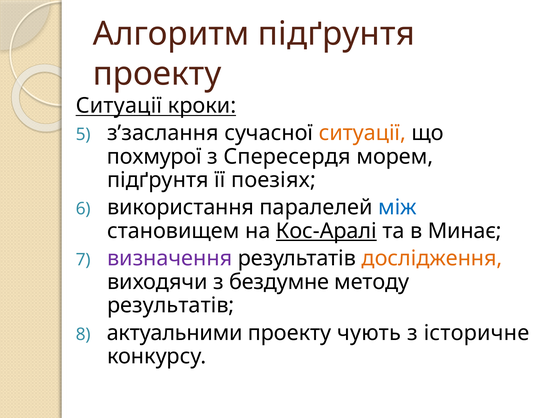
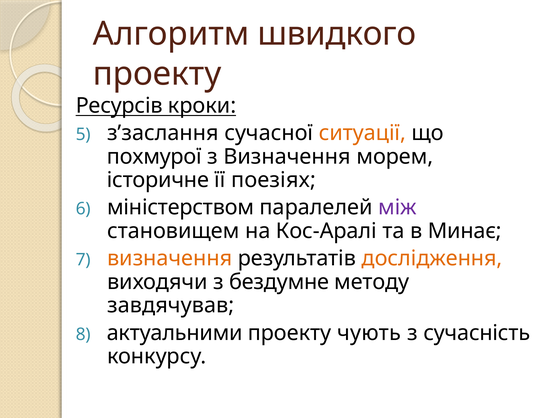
Алгоритм підґрунтя: підґрунтя -> швидкого (337, 34)
Ситуації: Ситуації -> Ресурсів (119, 105)
з Спересердя: Спересердя -> Визначення (287, 156)
підґрунтя: підґрунтя -> історичне (158, 180)
використання: використання -> міністерством (181, 207)
між colour: blue -> purple (397, 207)
Кос-Аралі underline: present -> none (326, 231)
визначення colour: purple -> orange (170, 258)
результатів: результатів -> завдячував (171, 305)
історичне: історичне -> сучасність (477, 333)
